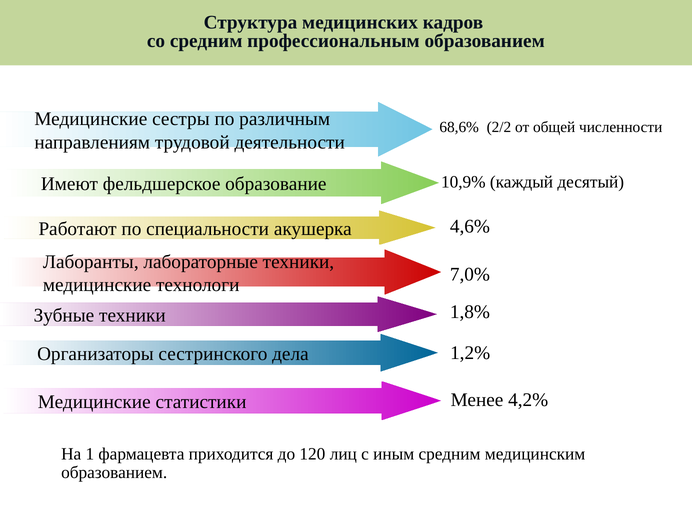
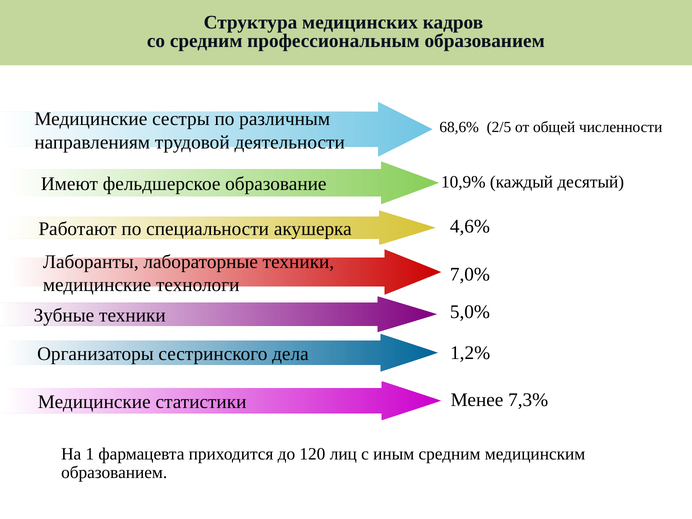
2/2: 2/2 -> 2/5 (499, 127)
1,8%: 1,8% -> 5,0% (470, 312)
4,2%: 4,2% -> 7,3% (528, 400)
